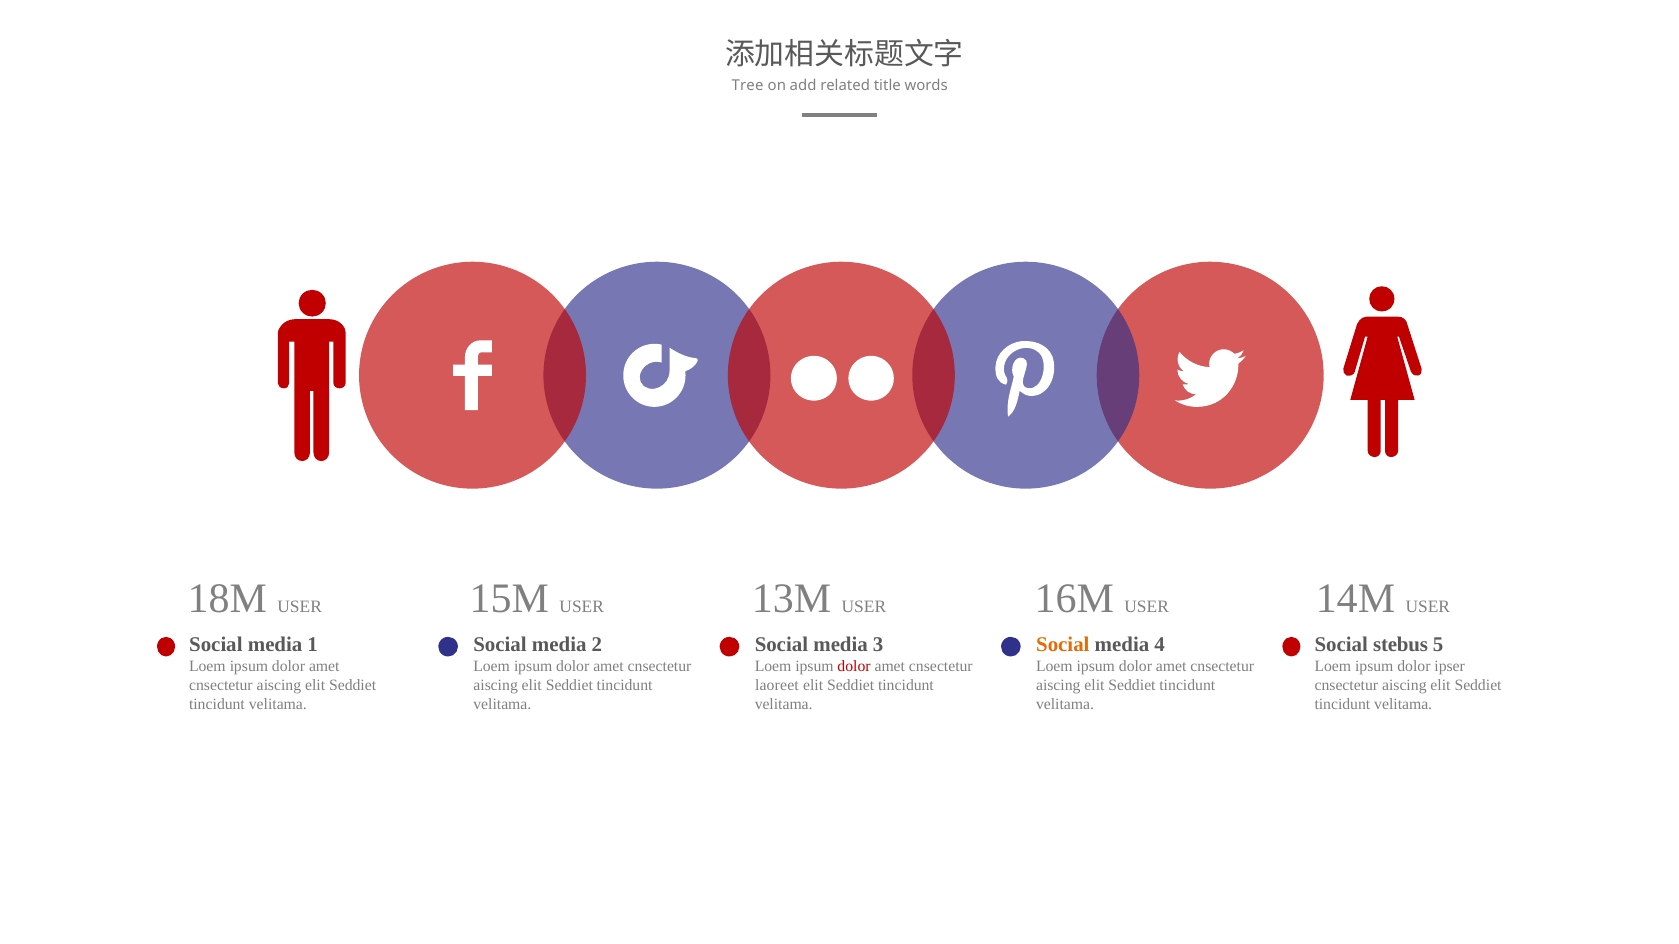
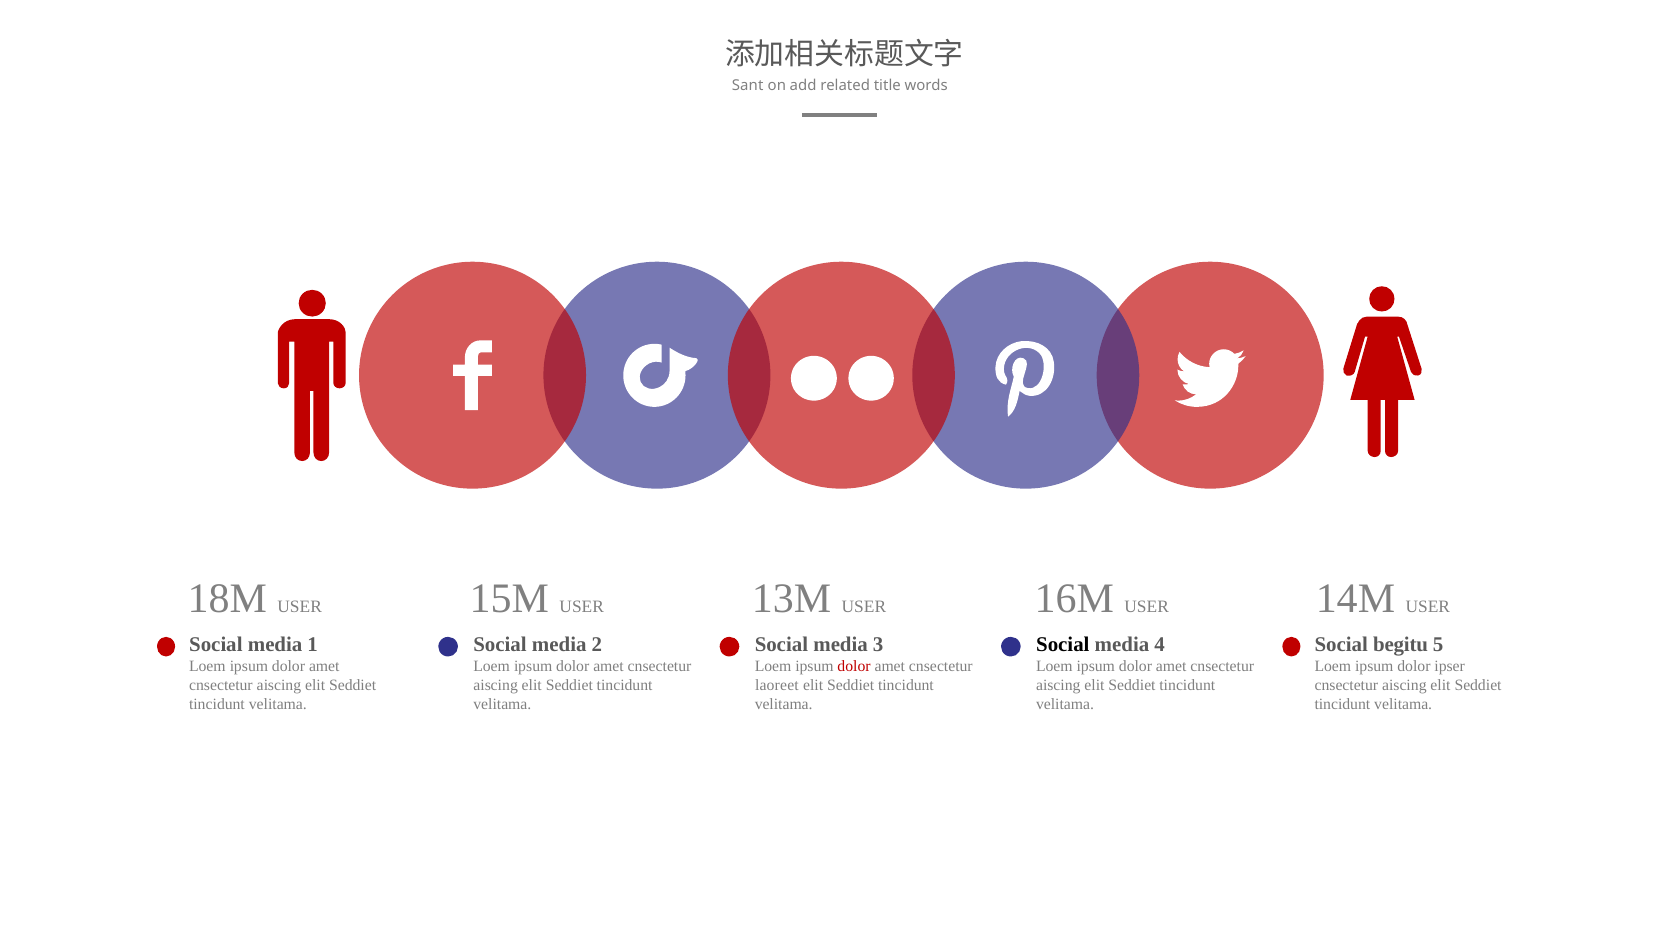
Tree: Tree -> Sant (748, 86)
Social colour: orange -> black (1063, 645)
stebus: stebus -> begitu (1401, 645)
